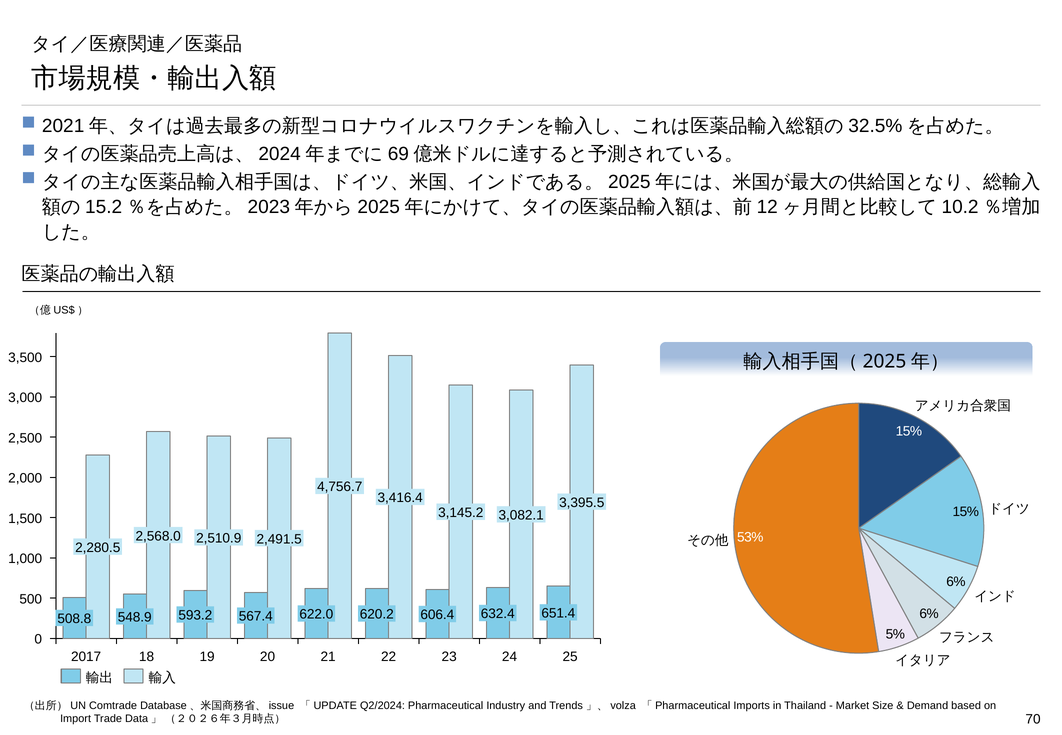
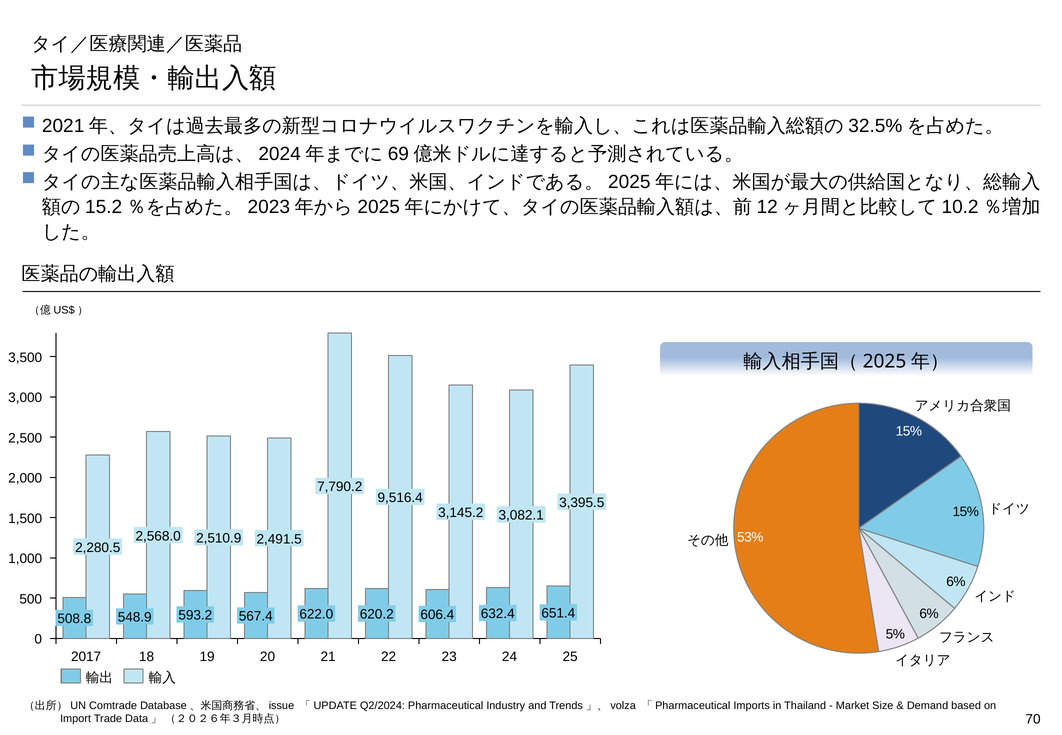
4,756.7: 4,756.7 -> 7,790.2 (340, 487)
3,416.4: 3,416.4 -> 9,516.4 (400, 498)
